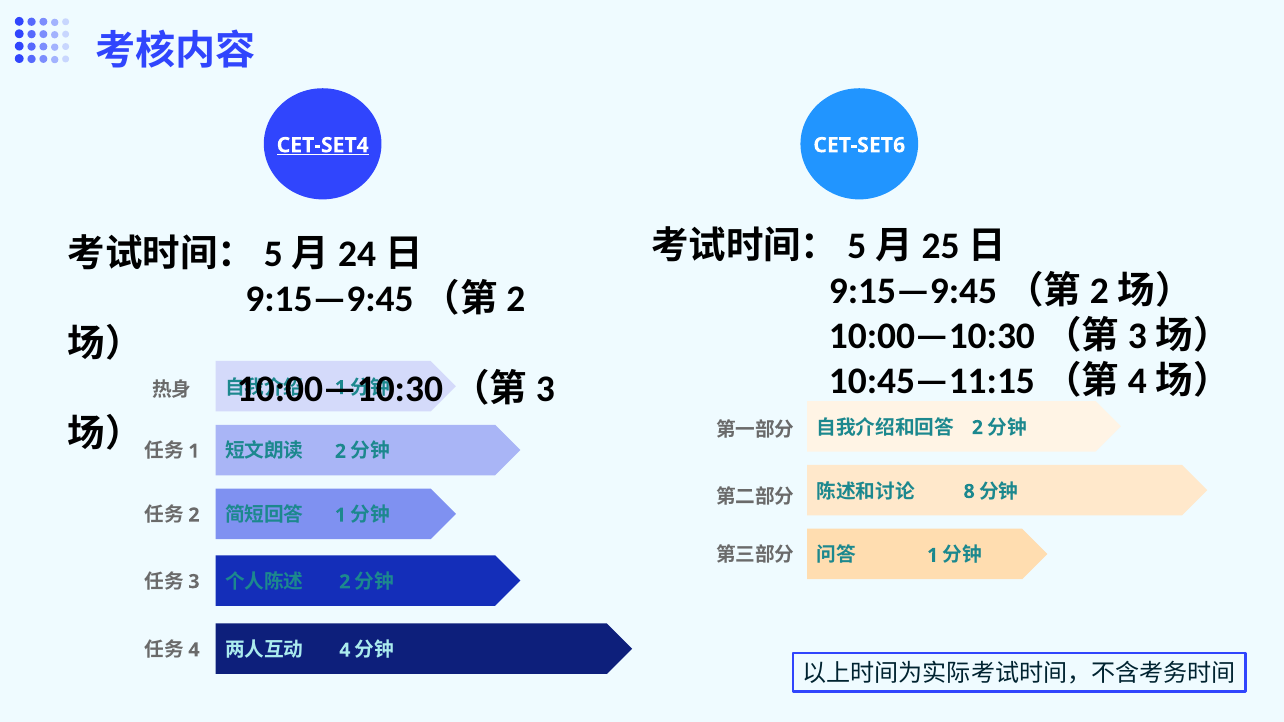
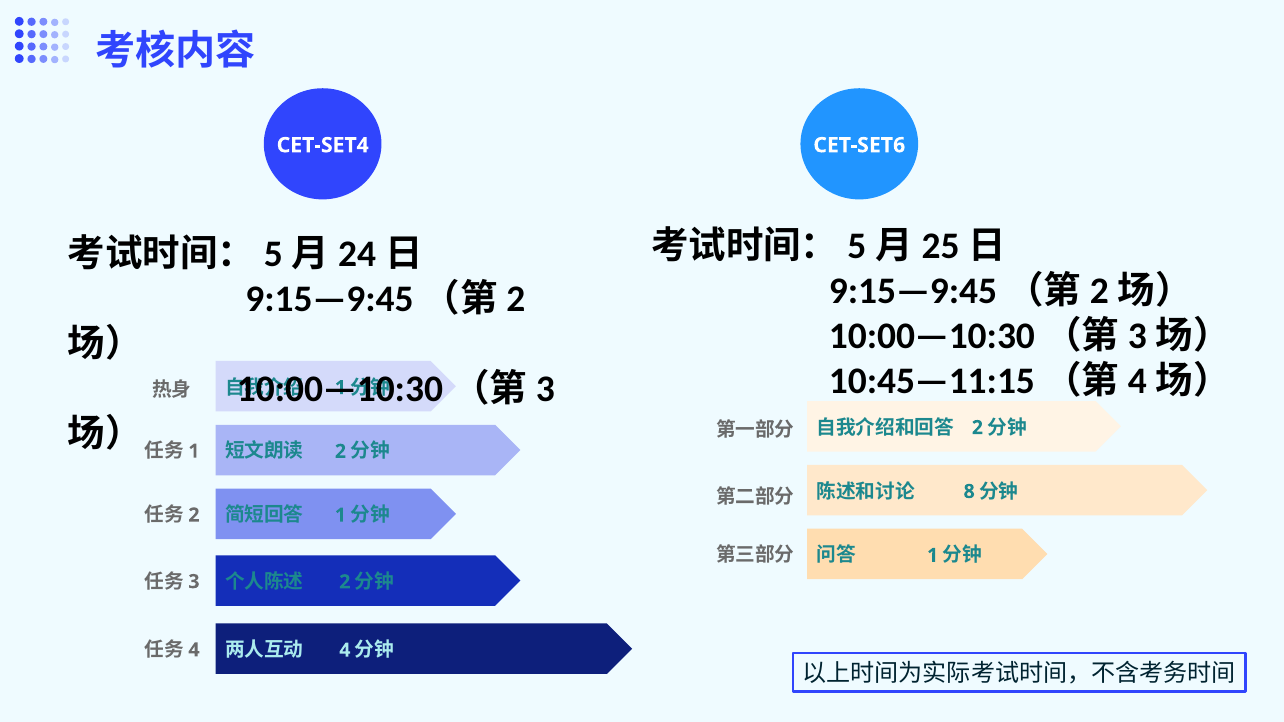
CET-SET4 underline: present -> none (323, 145)
